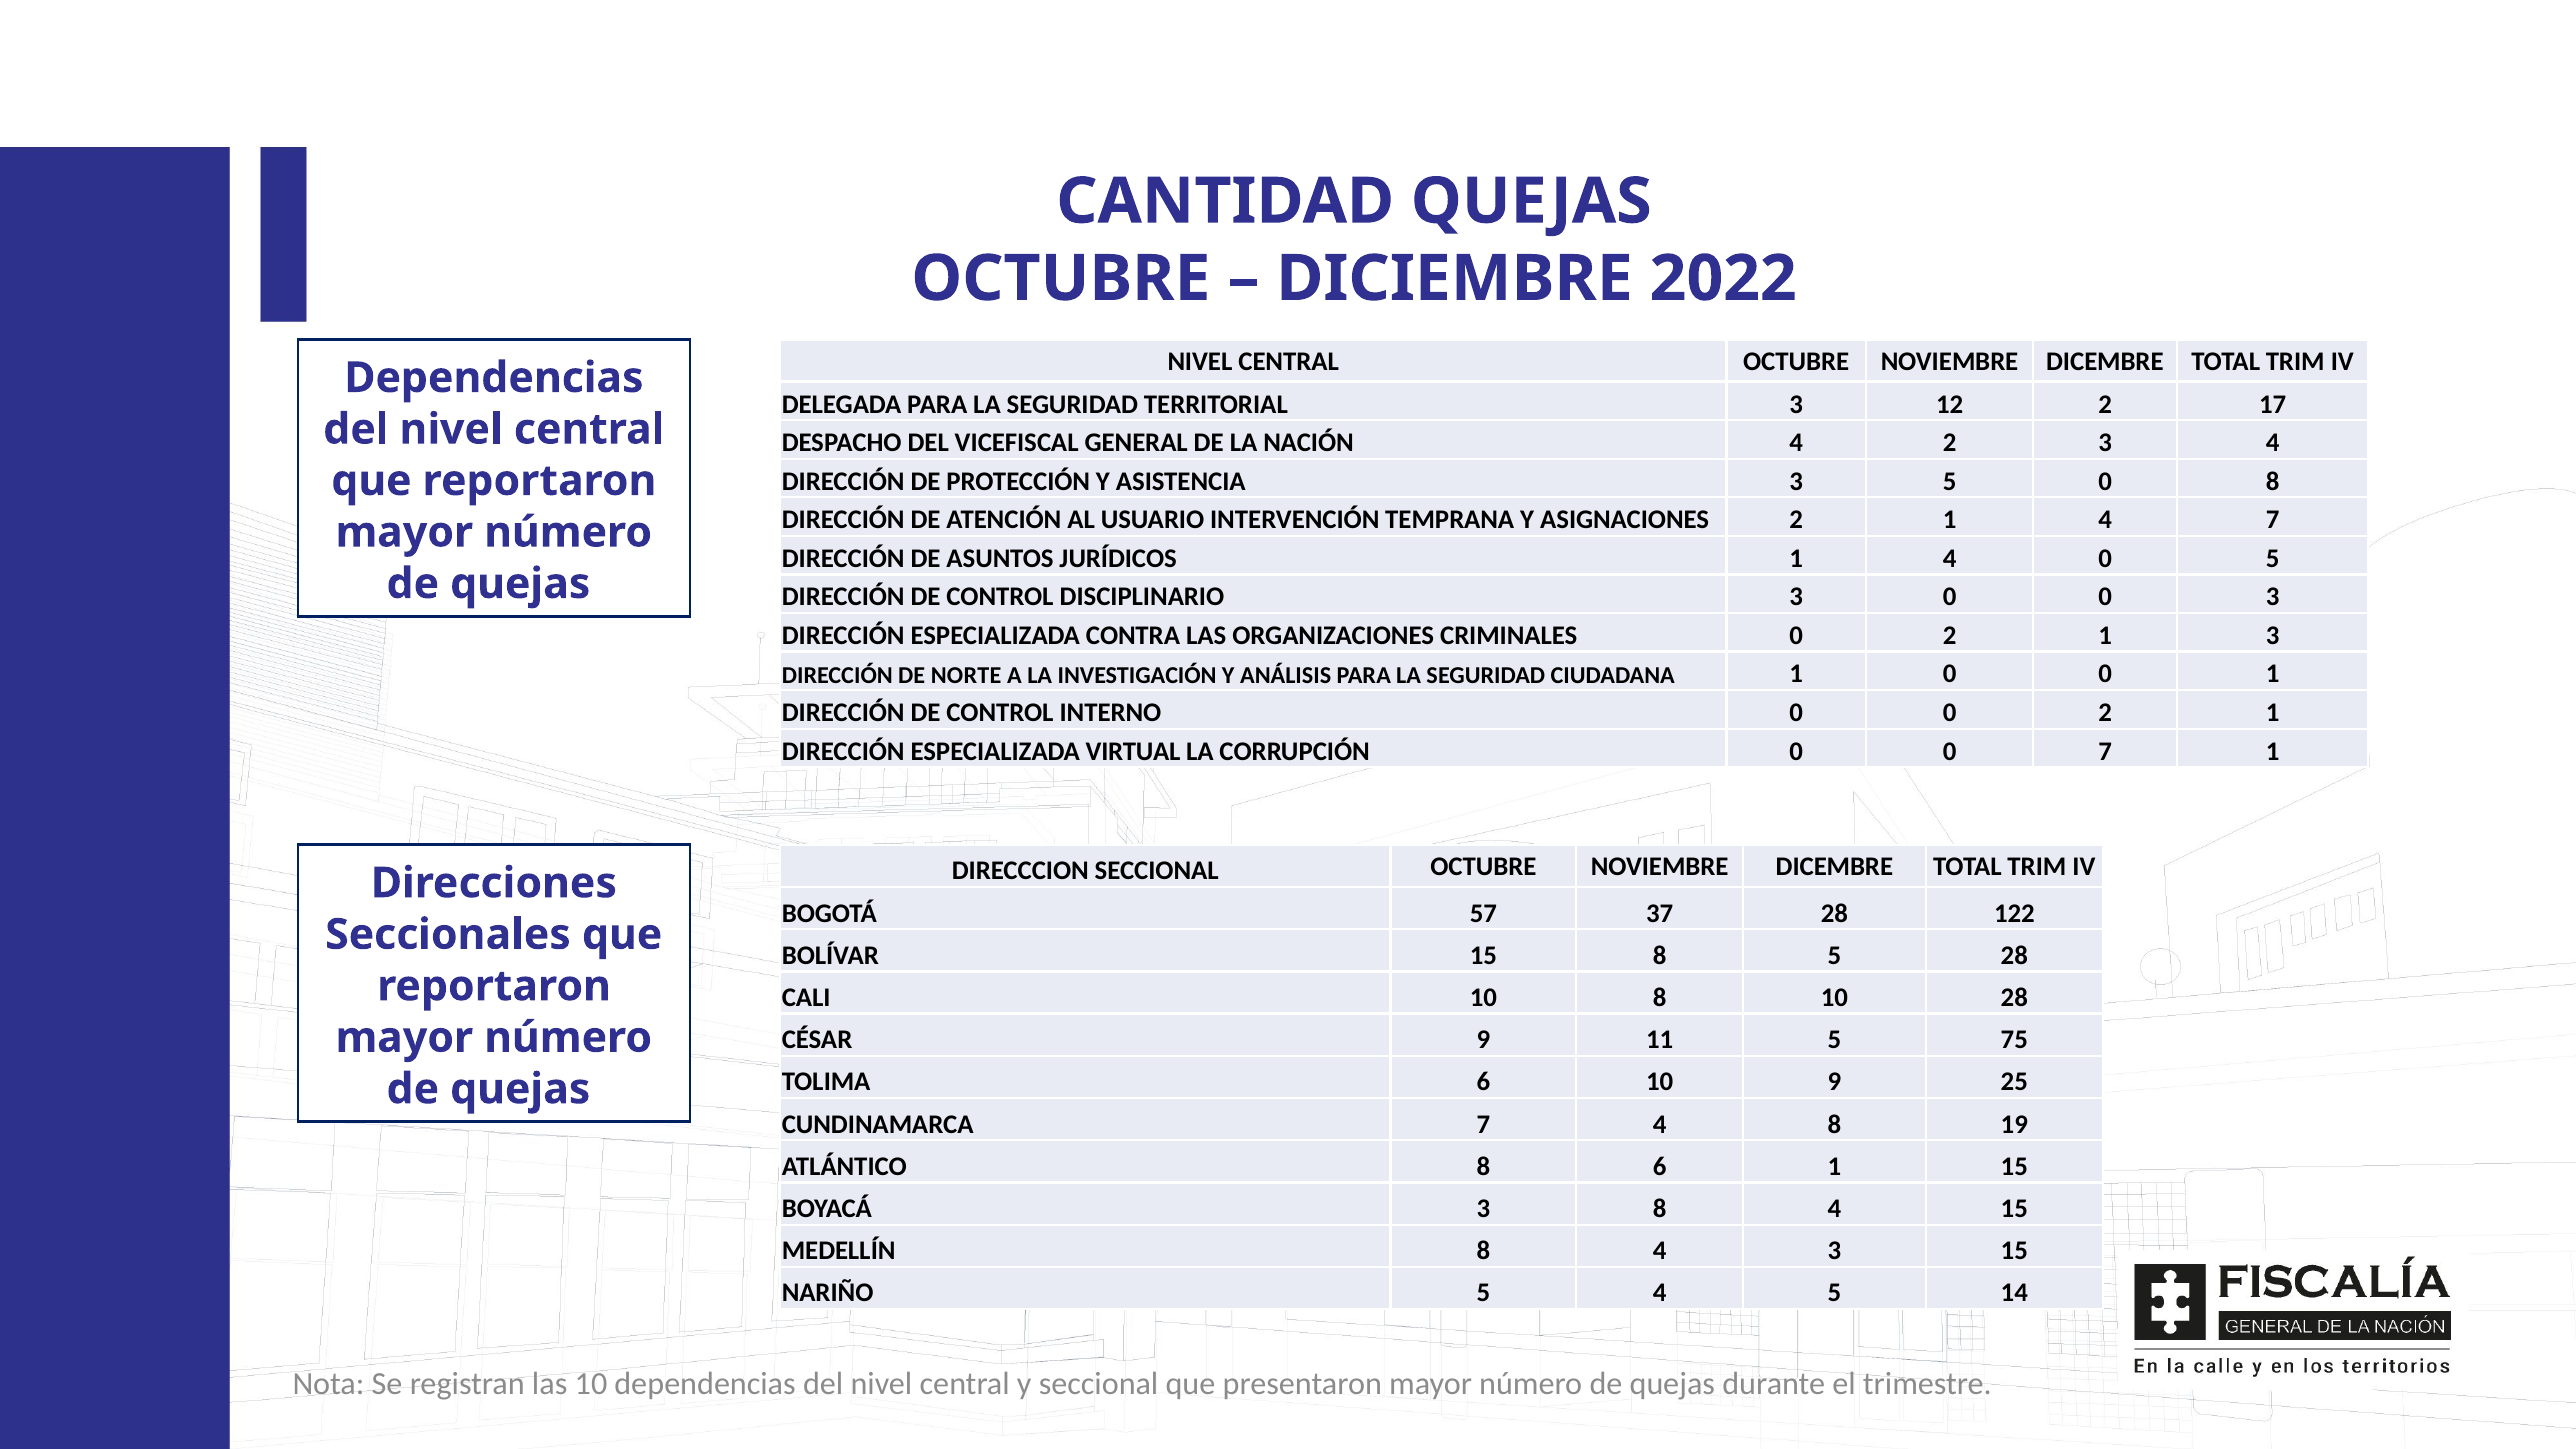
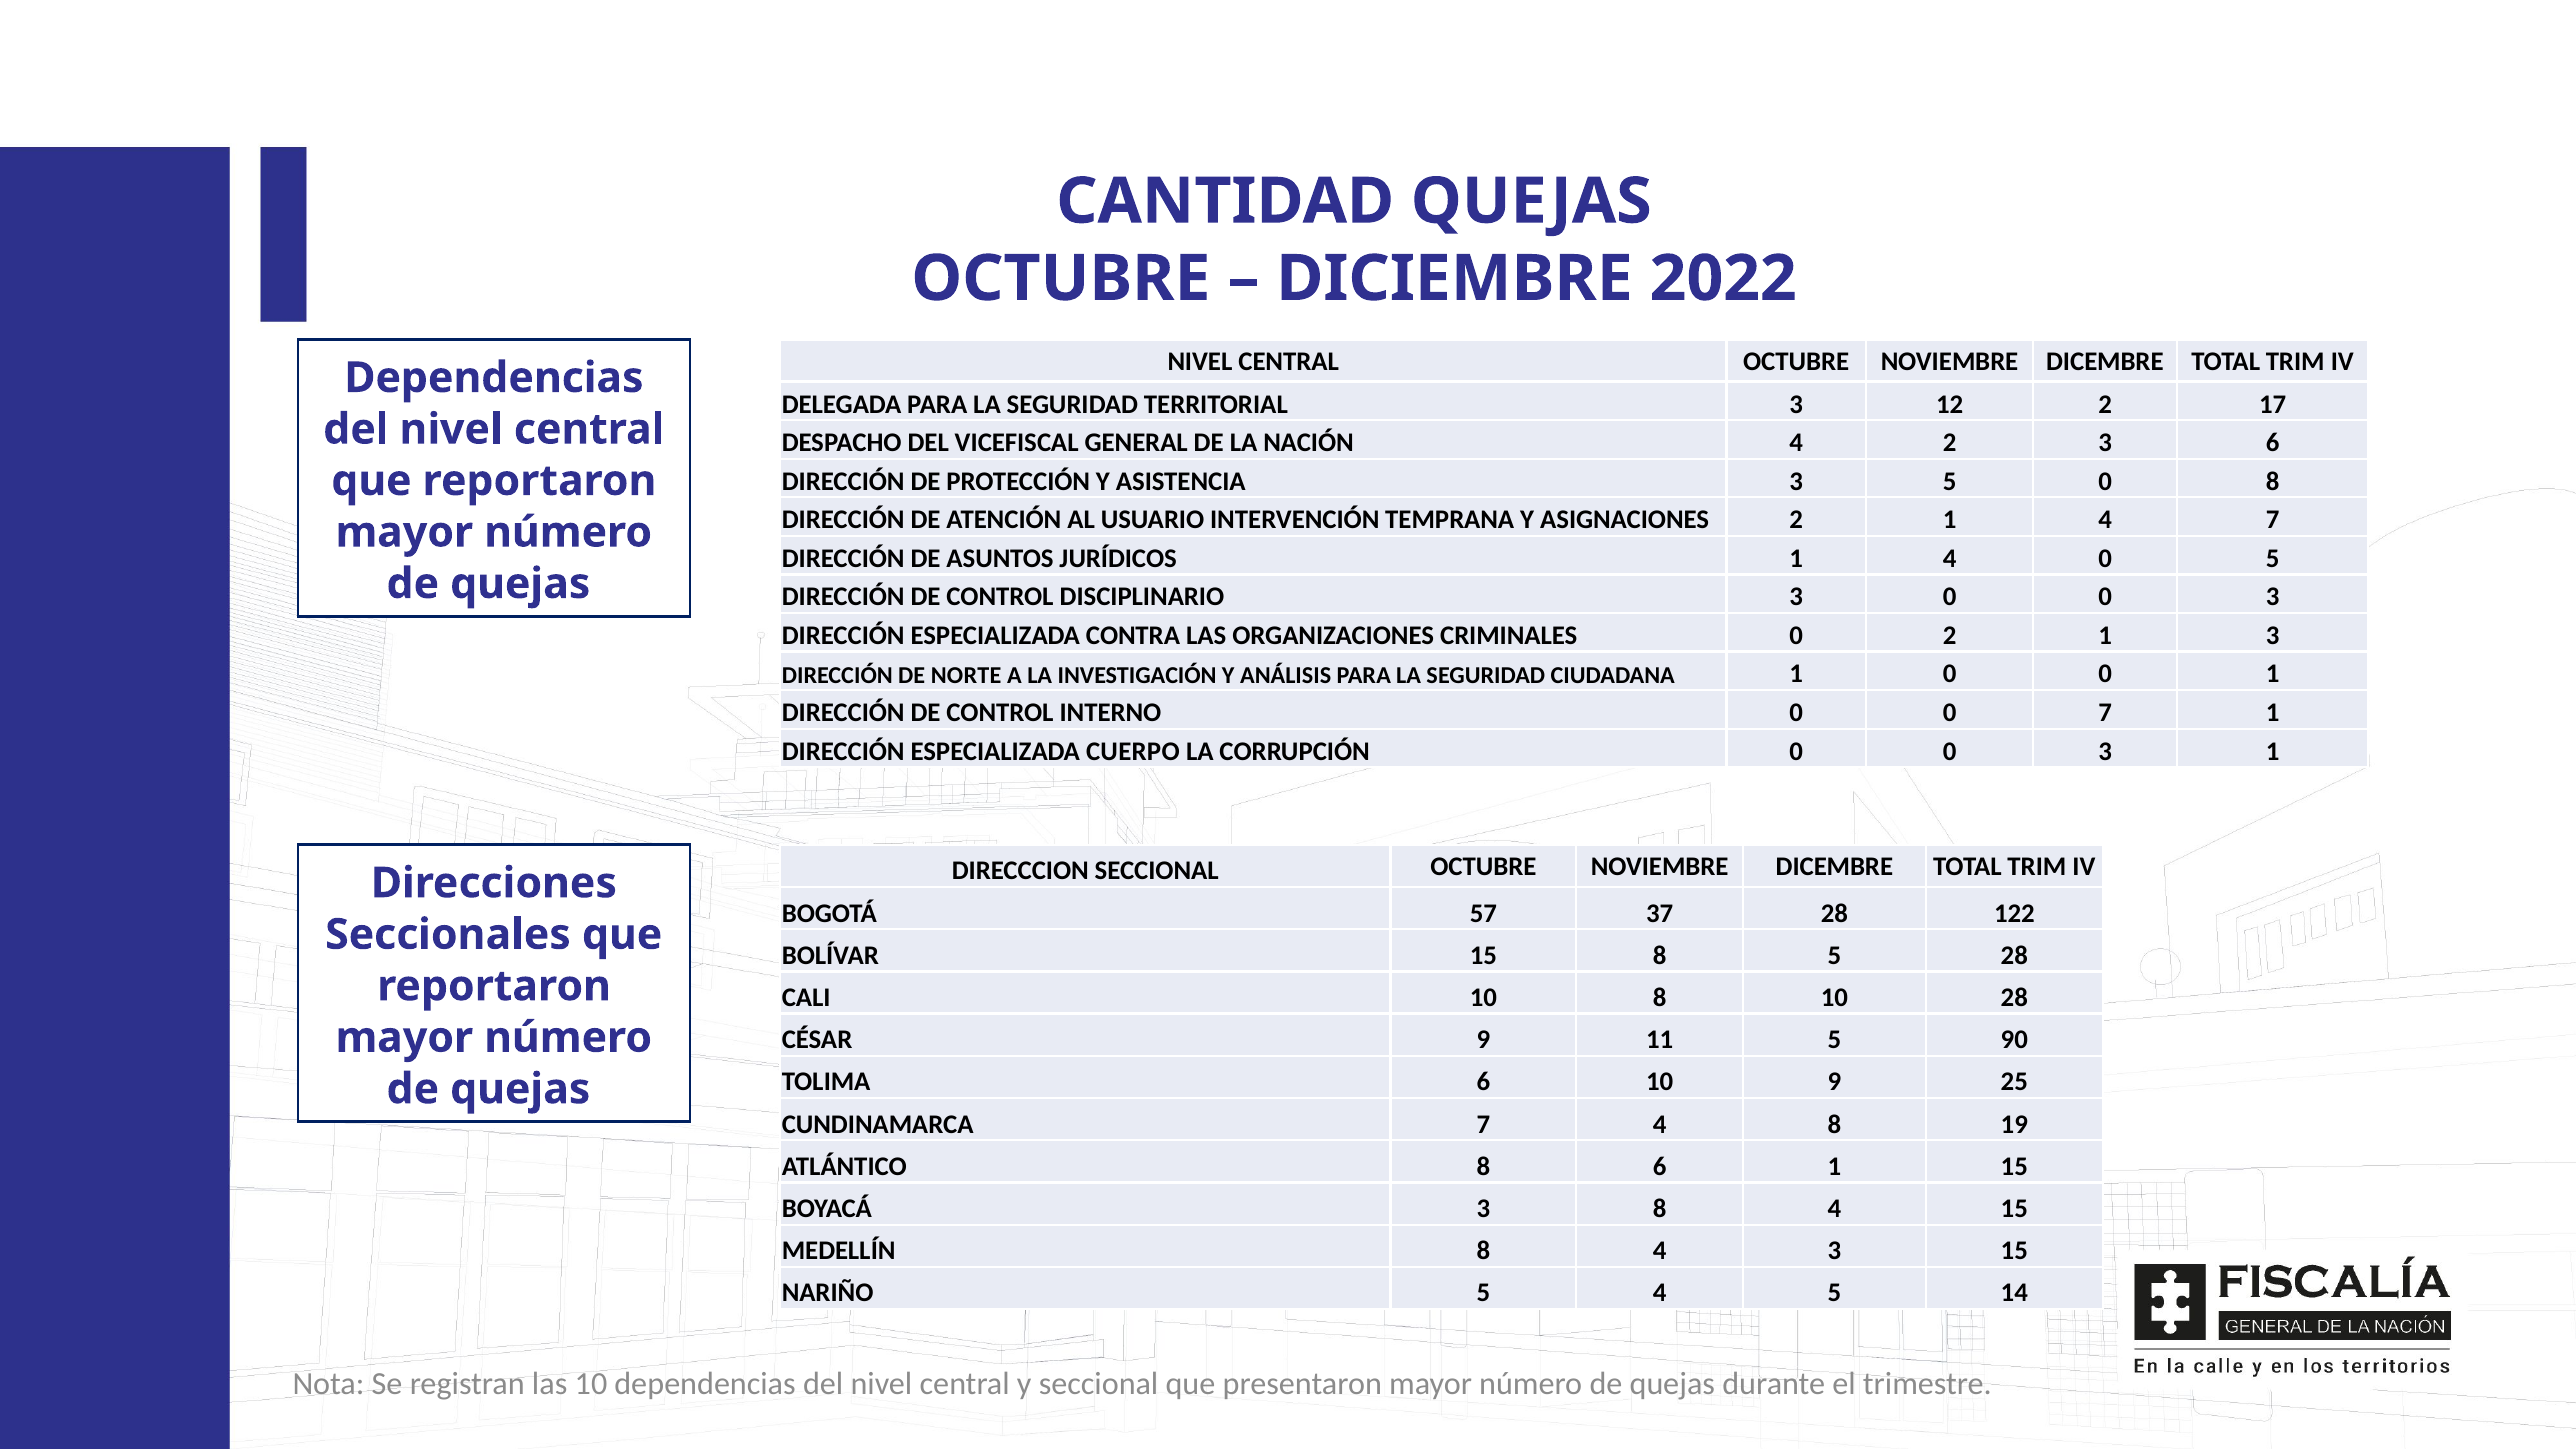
3 4: 4 -> 6 (2273, 443)
0 0 2: 2 -> 7 (2105, 713)
VIRTUAL: VIRTUAL -> CUERPO (1133, 751)
CORRUPCIÓN 0 0 7: 7 -> 3 (2105, 751)
75: 75 -> 90 (2014, 1040)
